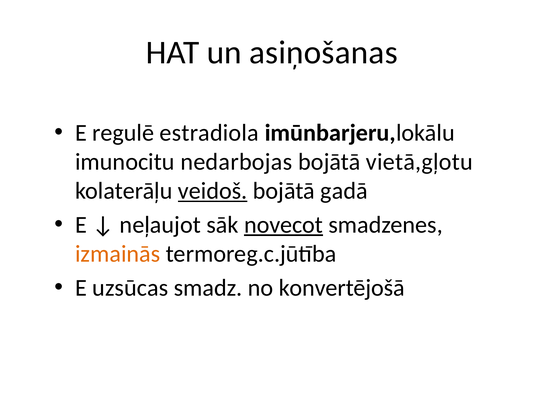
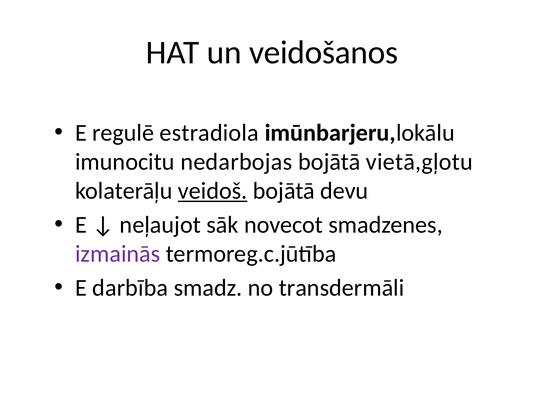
asiņošanas: asiņošanas -> veidošanos (324, 53)
gadā: gadā -> devu (344, 191)
novecot underline: present -> none (284, 225)
izmainās colour: orange -> purple (118, 254)
uzsūcas: uzsūcas -> darbība (130, 288)
konvertējošā: konvertējošā -> transdermāli (342, 288)
